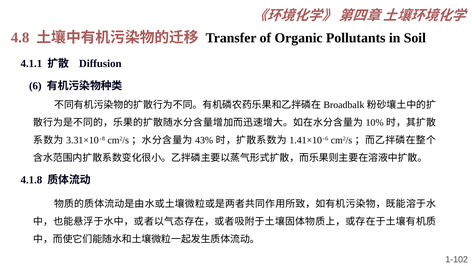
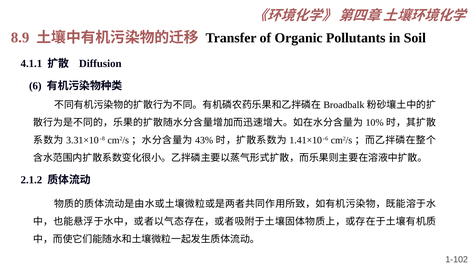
4.8: 4.8 -> 8.9 (20, 38)
4.1.8: 4.1.8 -> 2.1.2 (31, 180)
